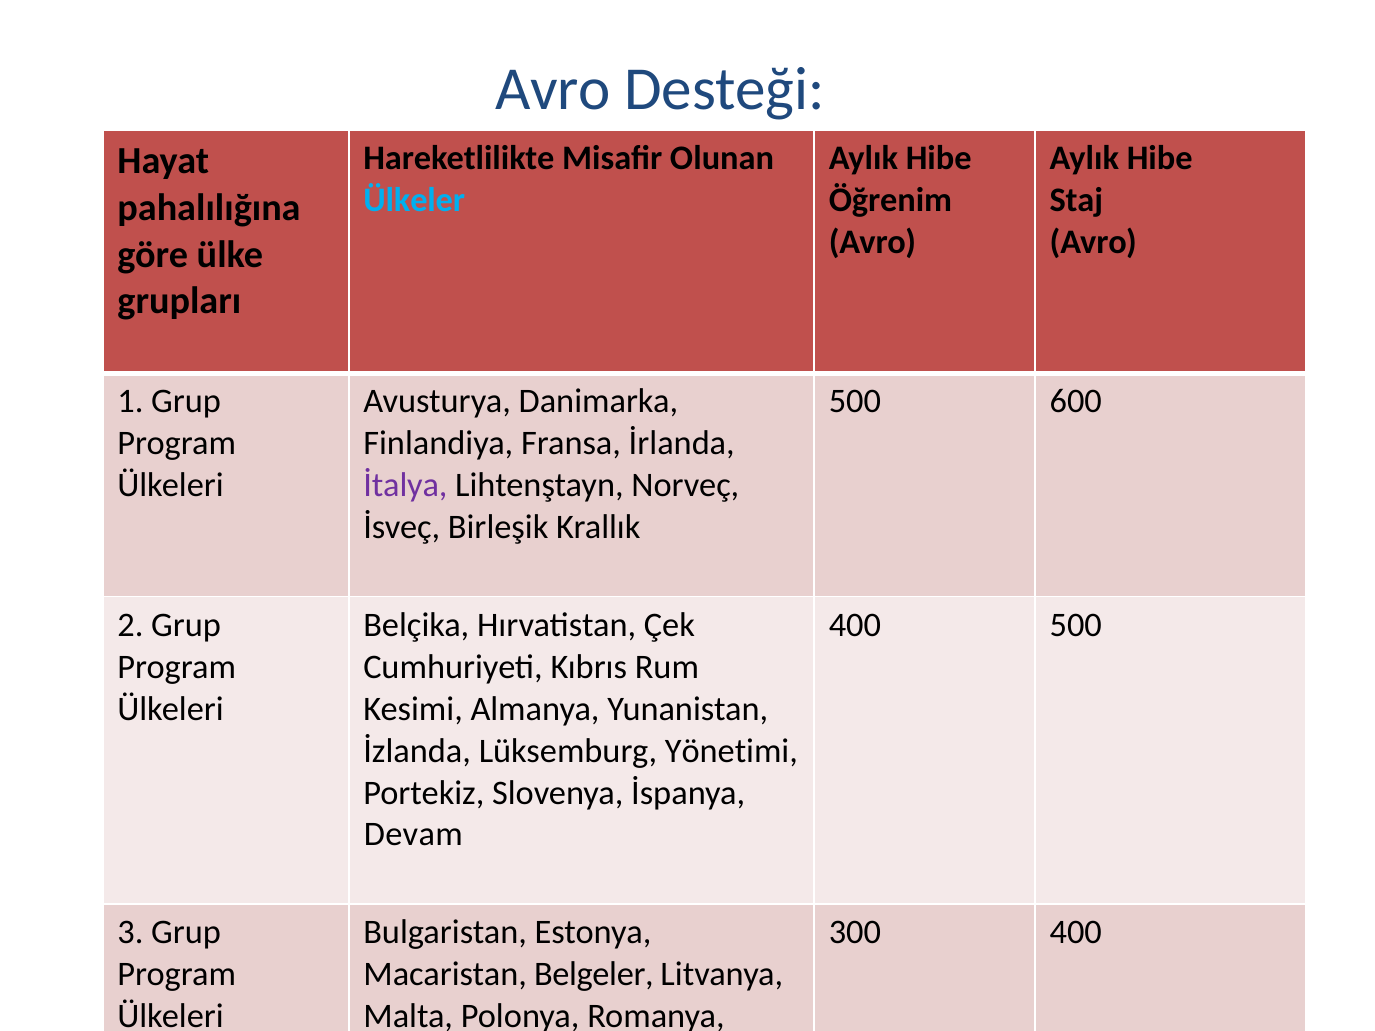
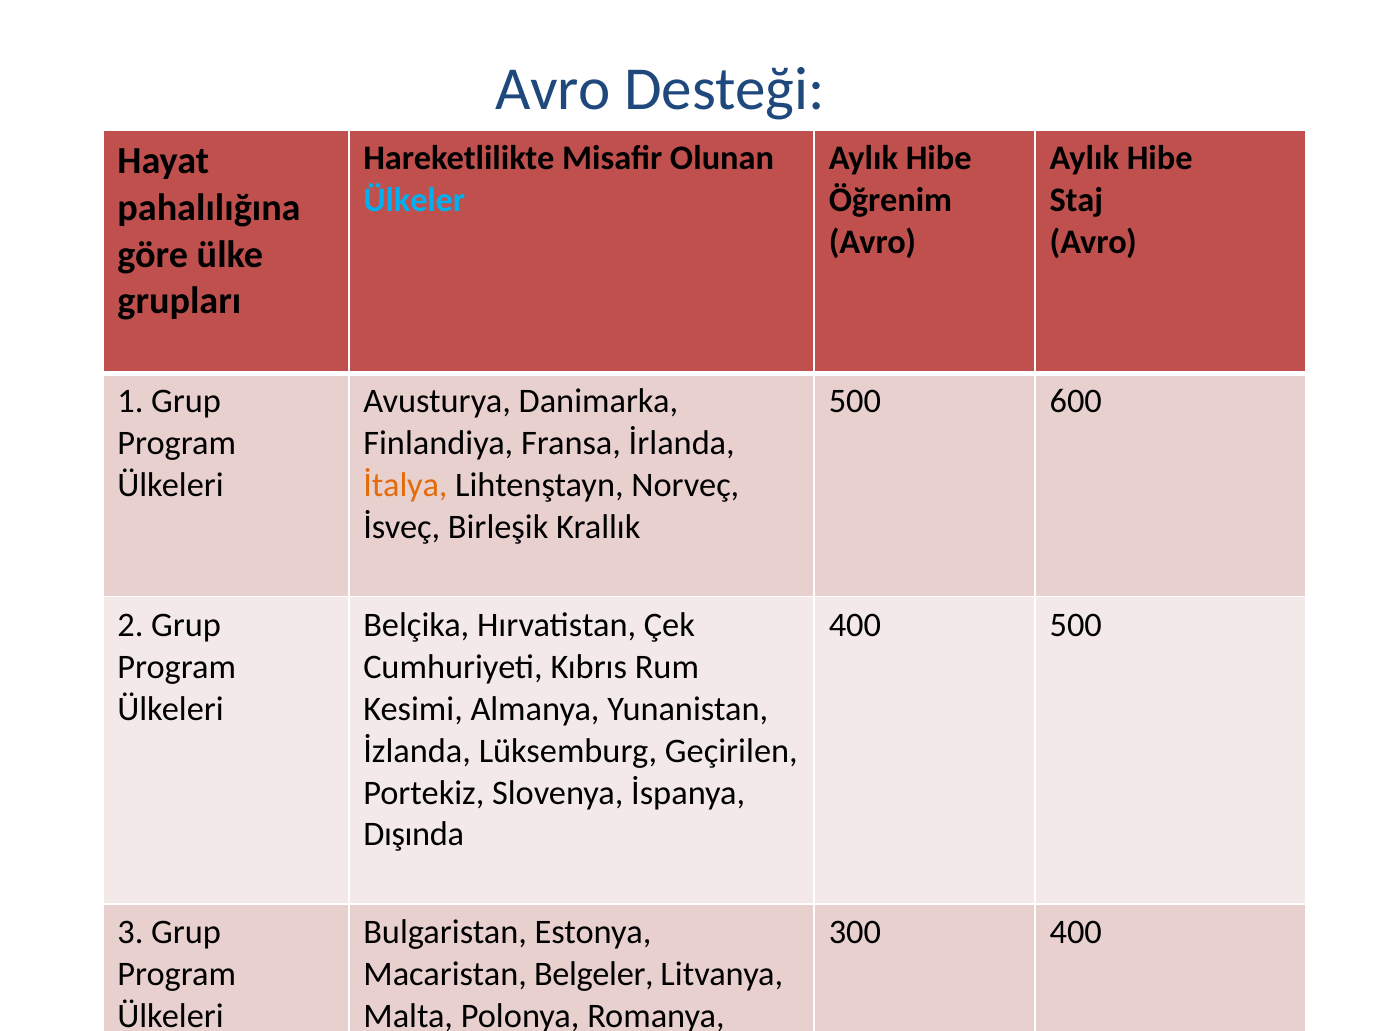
İtalya colour: purple -> orange (405, 485)
Yönetimi: Yönetimi -> Geçirilen (731, 751)
Devam: Devam -> Dışında (414, 835)
